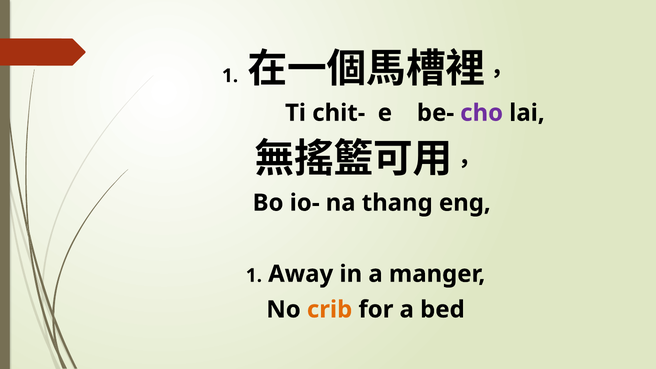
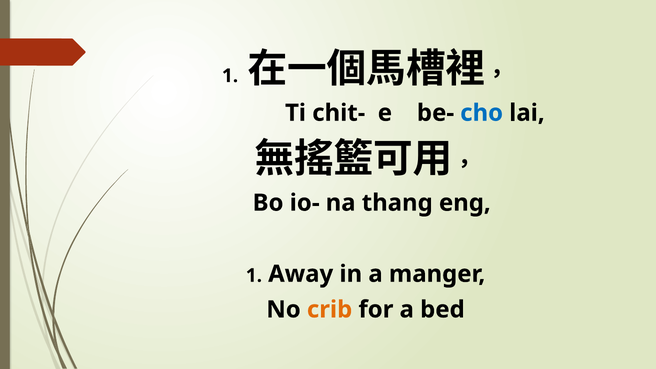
cho colour: purple -> blue (482, 113)
